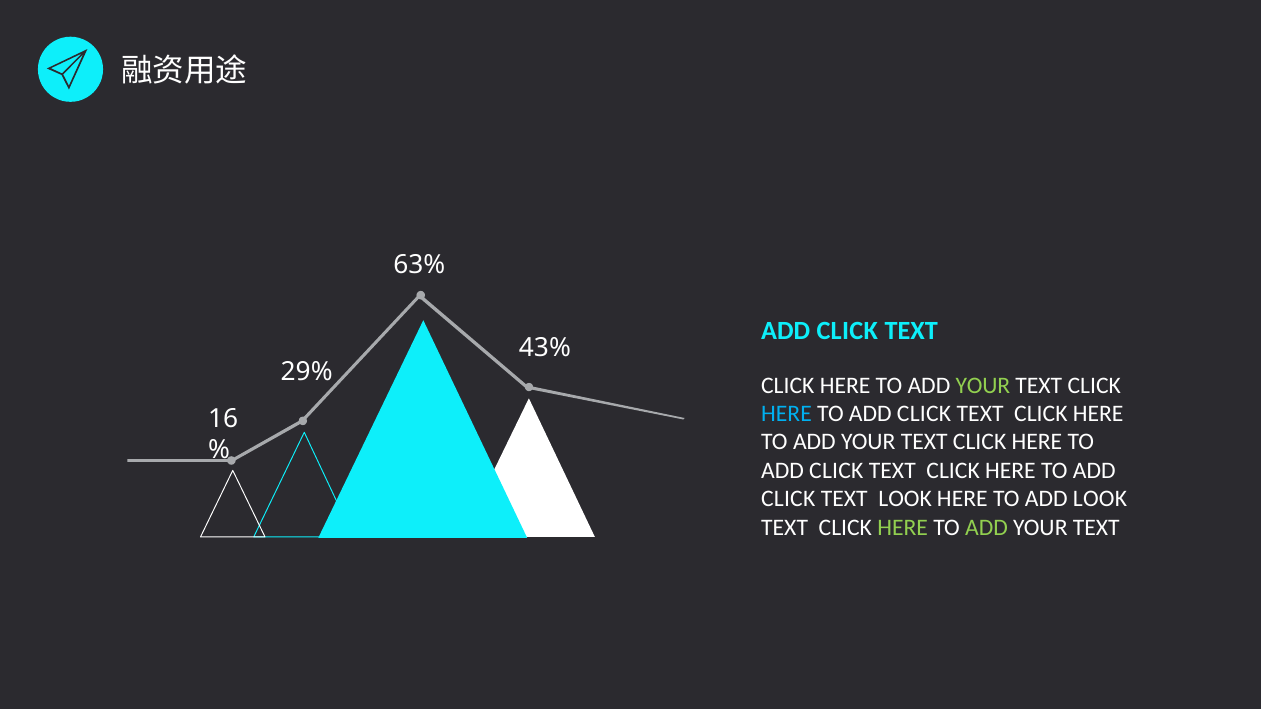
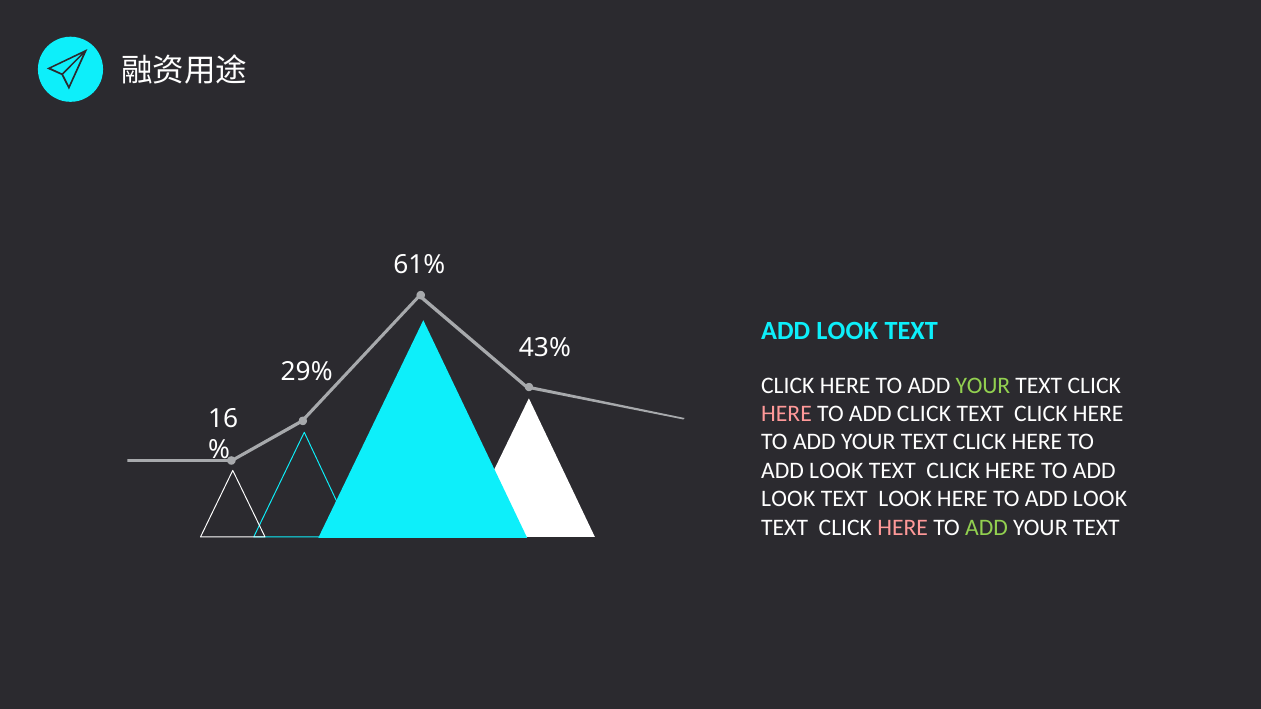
63%: 63% -> 61% (419, 265)
CLICK: CLICK -> LOOK (847, 331)
HERE colour: light blue -> pink (787, 414)
CLICK: CLICK -> LOOK (836, 471)
CLICK: CLICK -> LOOK (788, 499)
HERE colour: light green -> pink (903, 527)
